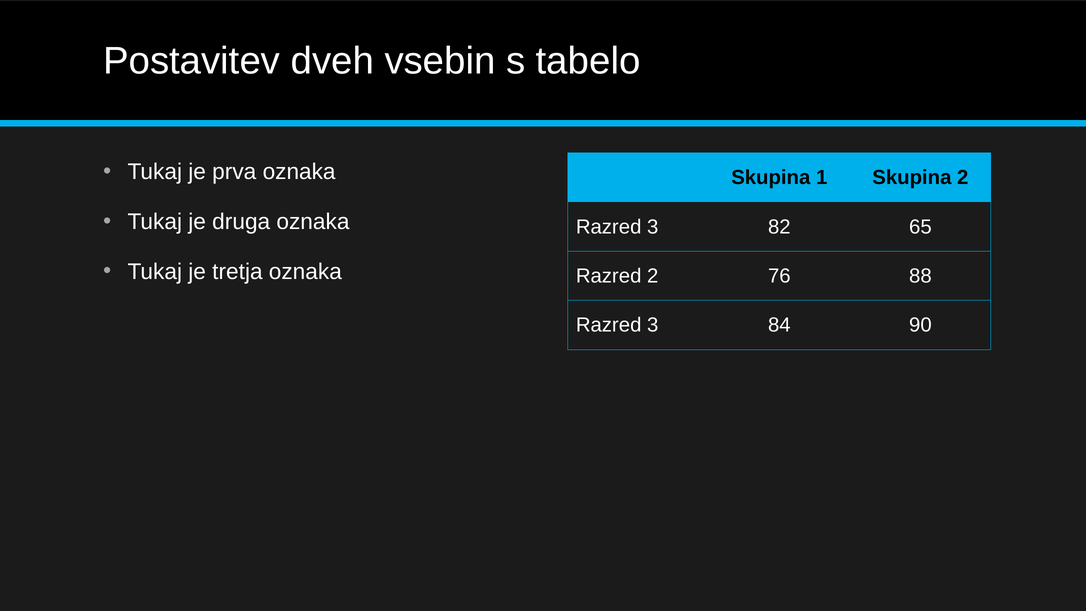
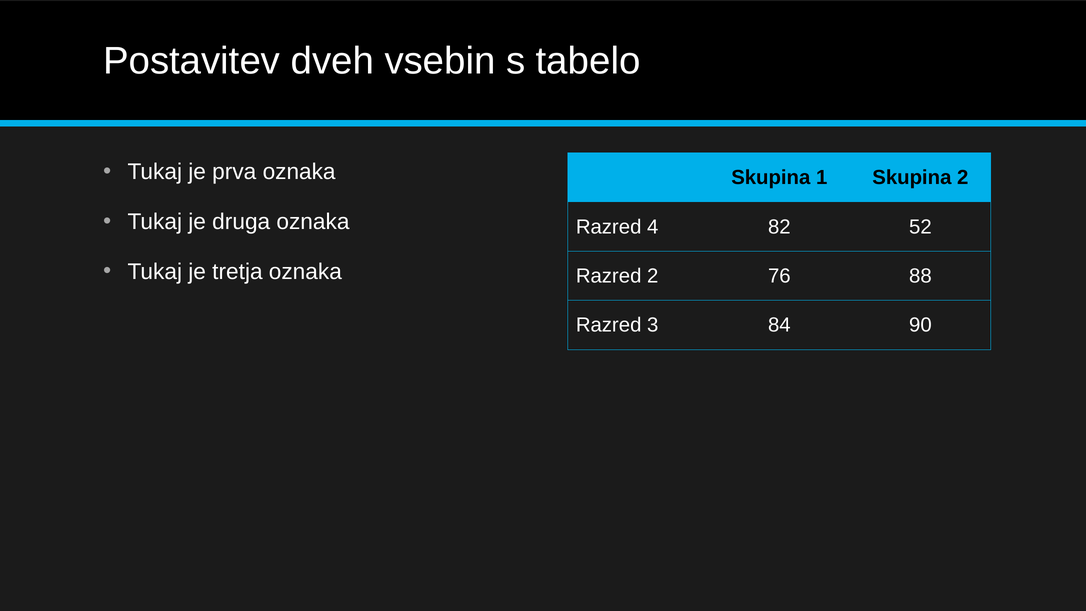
3: 3 -> 4 (653, 227)
65: 65 -> 52 (920, 227)
